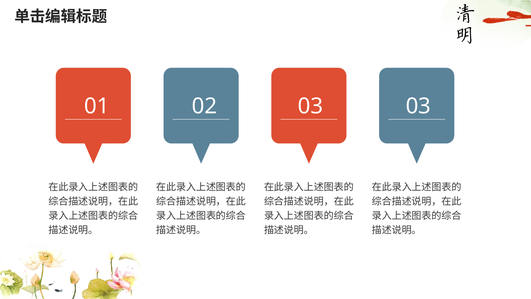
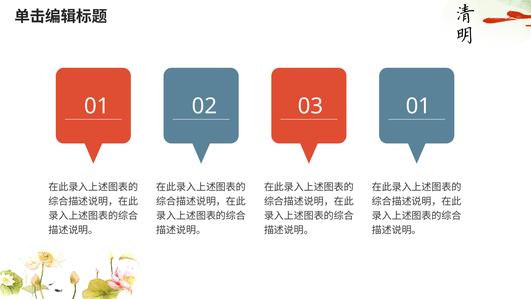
03 03: 03 -> 01 (418, 106)
